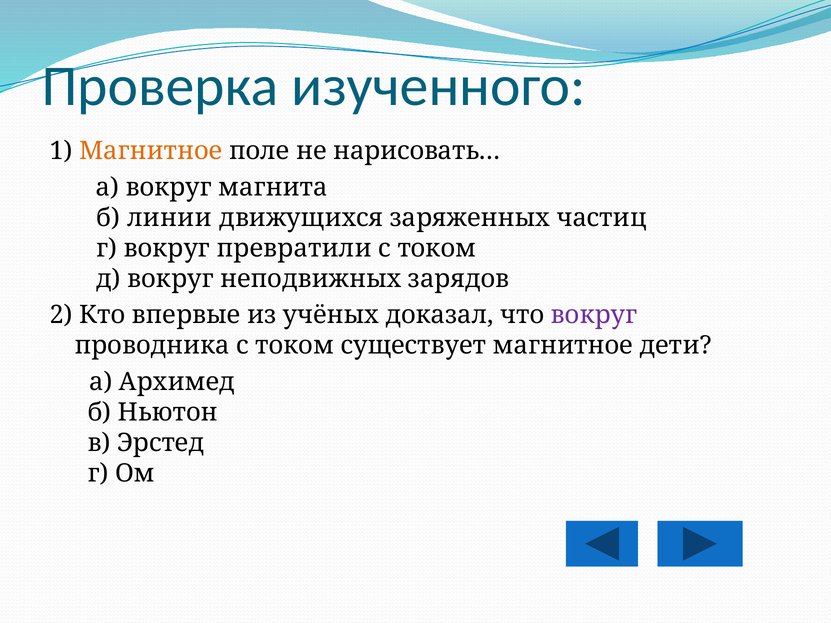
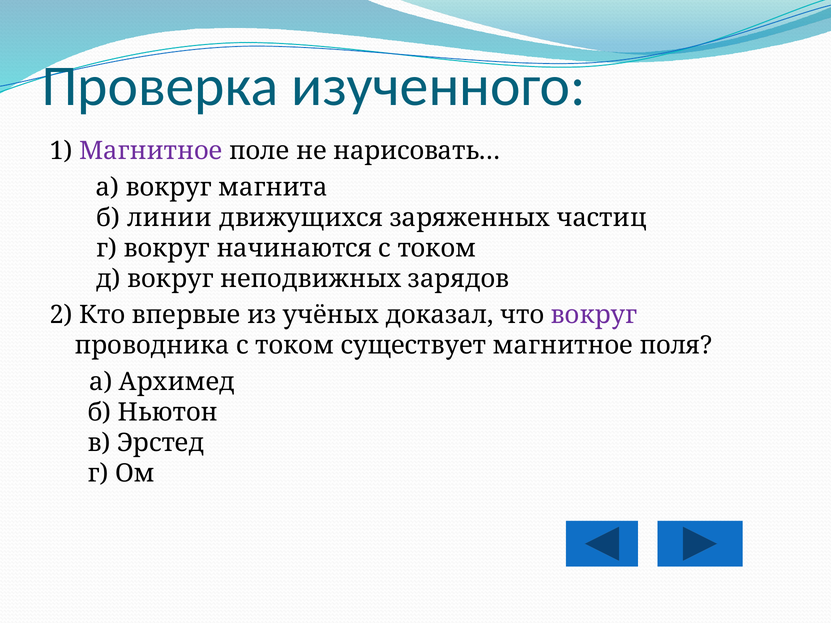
Магнитное colour: orange -> purple (151, 151)
превратили: превратили -> начинаются (294, 248)
дети: дети -> поля (676, 346)
